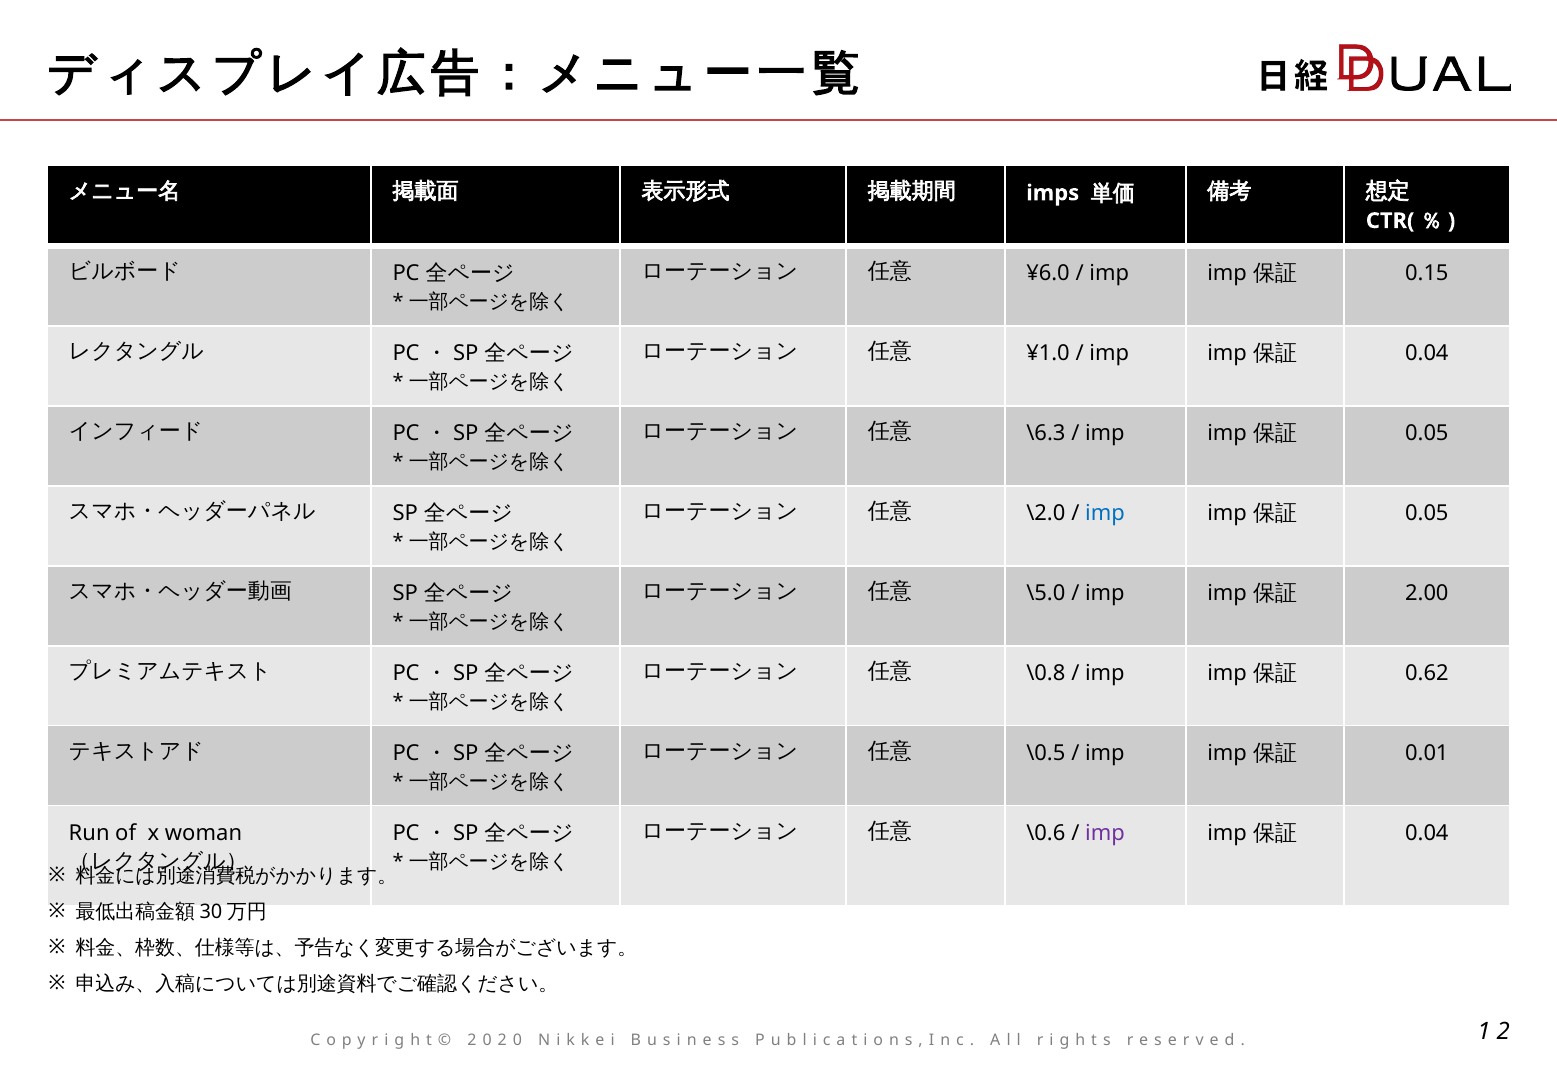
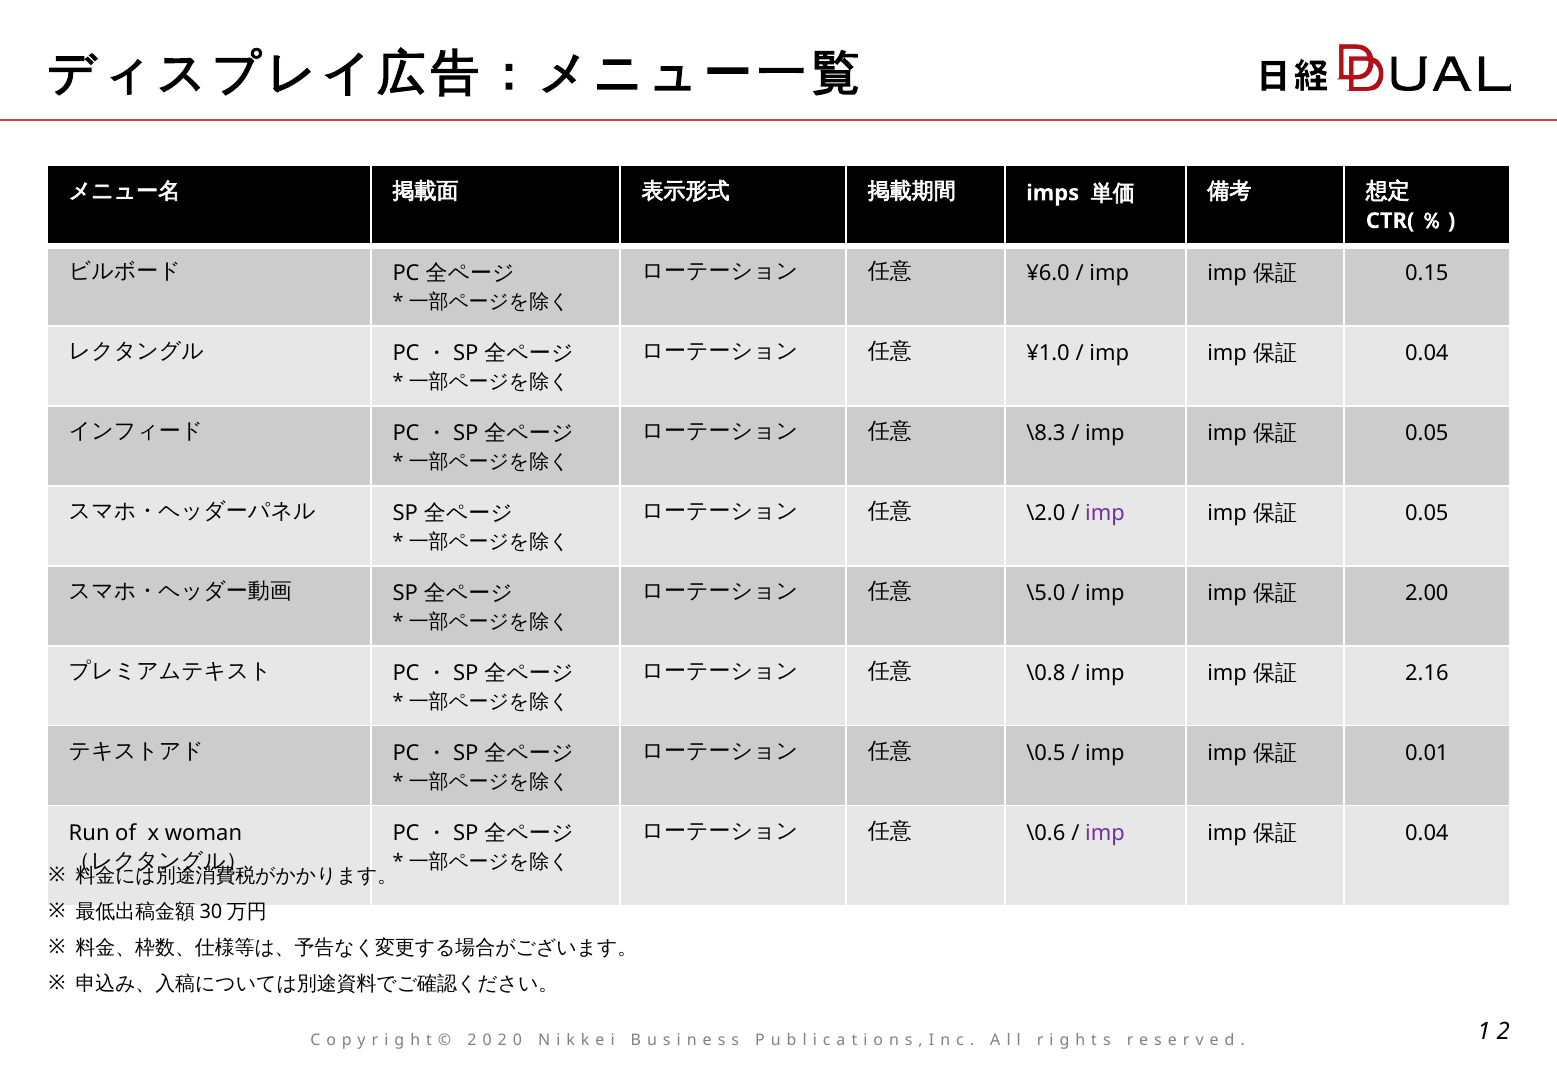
\6.3: \6.3 -> \8.3 (1046, 433)
imp colour: blue -> purple (1105, 513)
0.62: 0.62 -> 2.16 (1427, 673)
